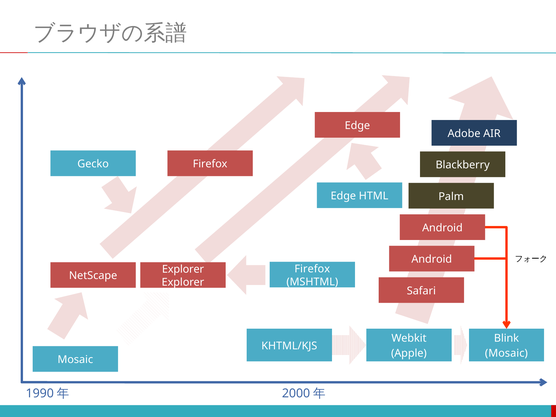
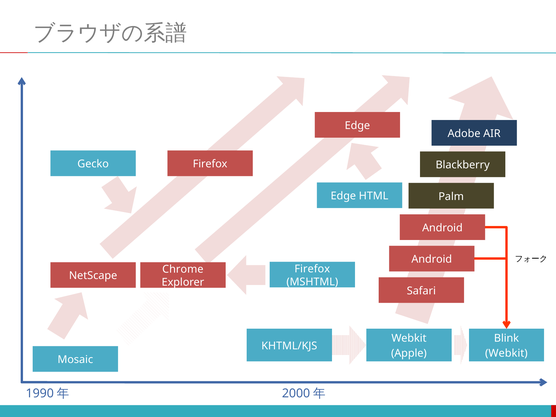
Explorer: Explorer -> Chrome (183, 269)
Mosaic: Mosaic -> Webkit (506, 353)
